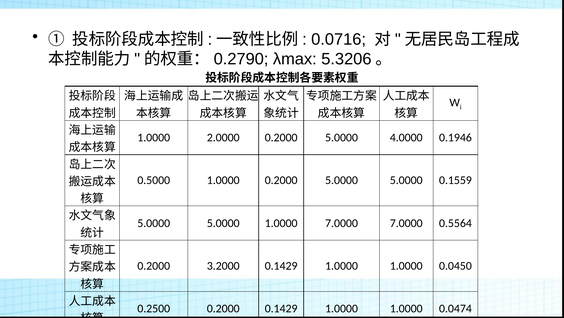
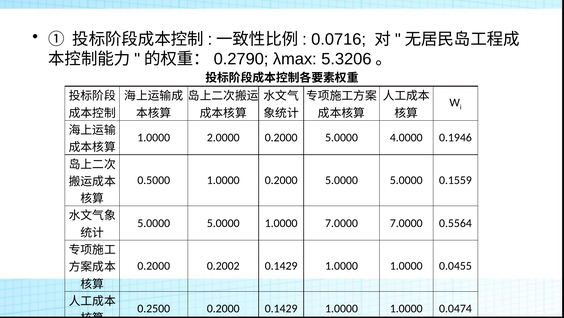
3.2000: 3.2000 -> 0.2002 (223, 265)
0.0450: 0.0450 -> 0.0455 (455, 265)
